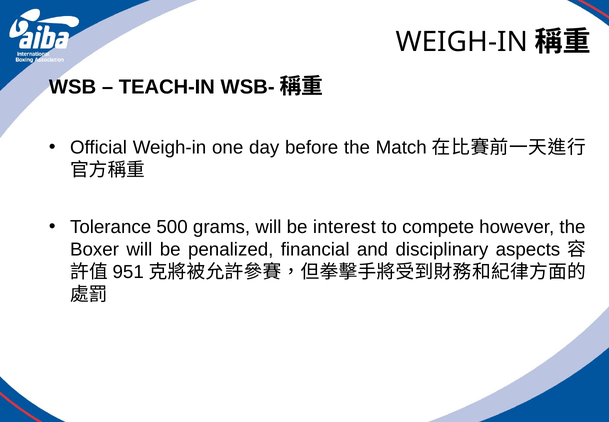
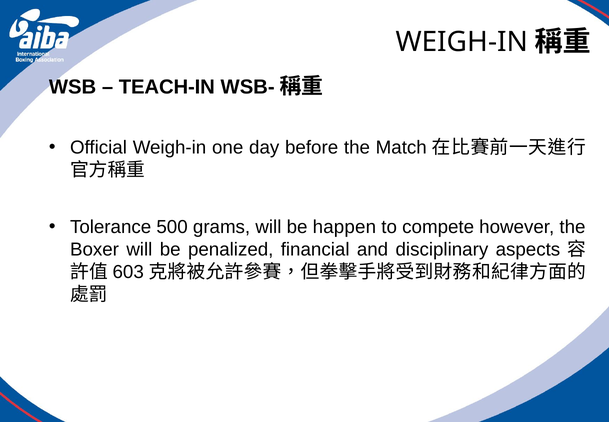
interest: interest -> happen (344, 227)
951: 951 -> 603 (128, 272)
